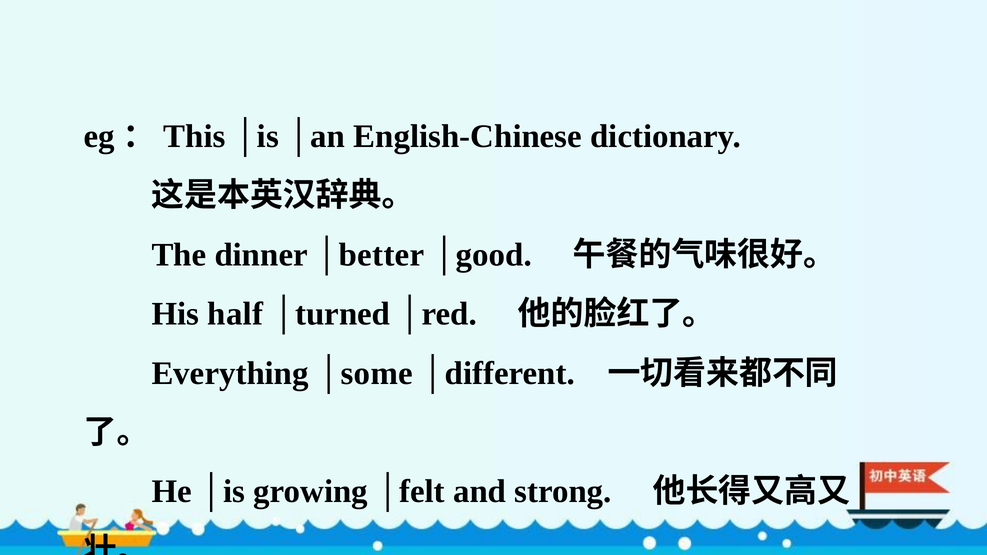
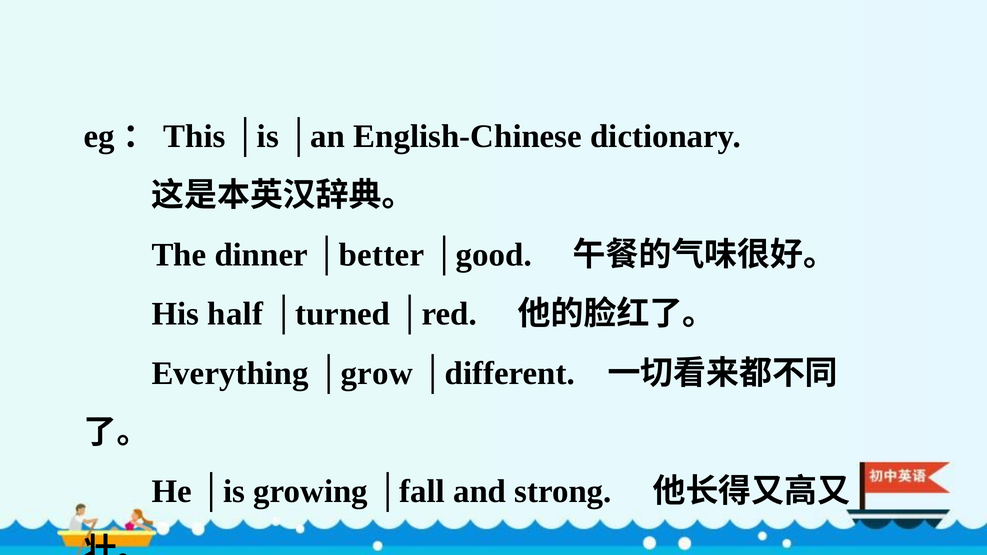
│some: │some -> │grow (365, 373)
│felt: │felt -> │fall (410, 492)
